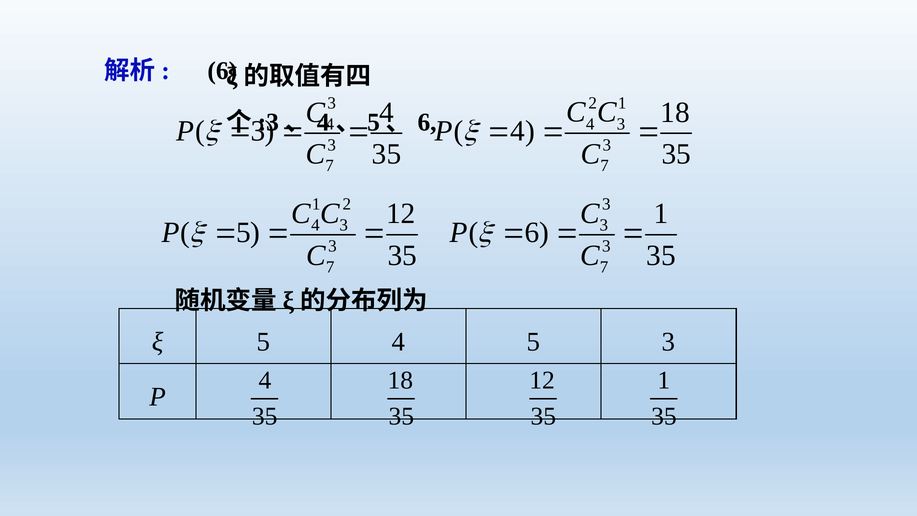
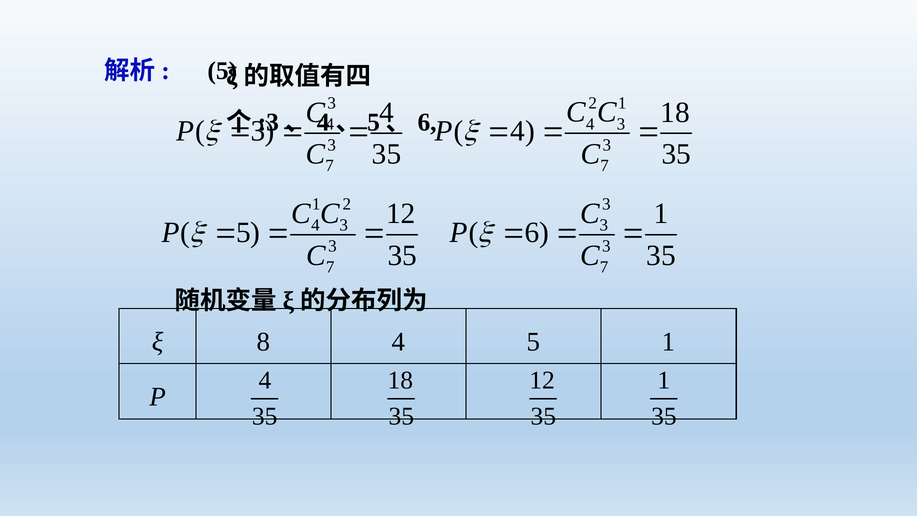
6: 6 -> 5 (222, 71)
ξ 5: 5 -> 8 (264, 342)
5 3: 3 -> 1 (669, 342)
